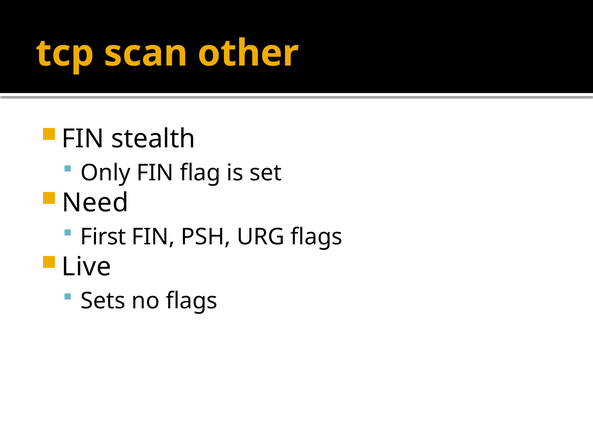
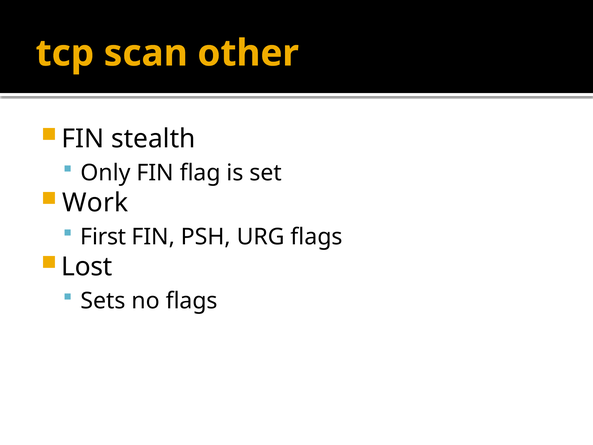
Need: Need -> Work (95, 203)
Live: Live -> Lost (87, 267)
